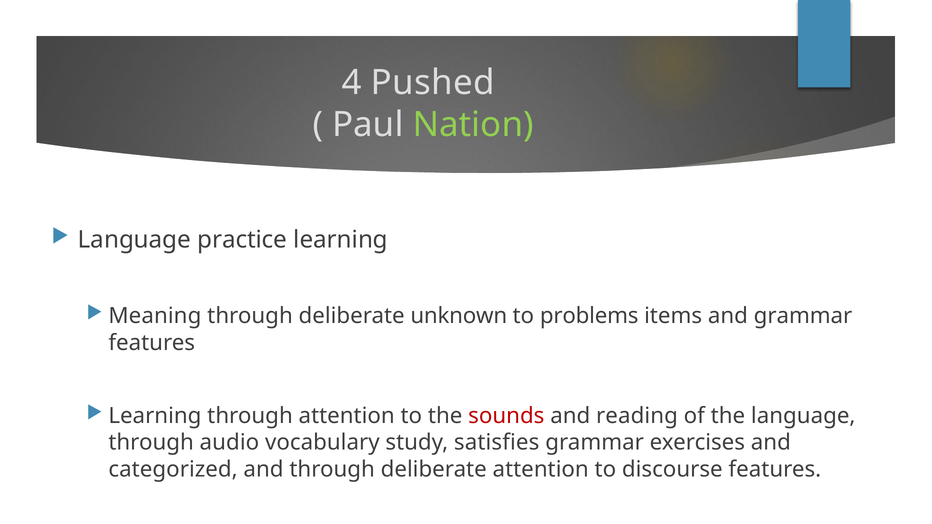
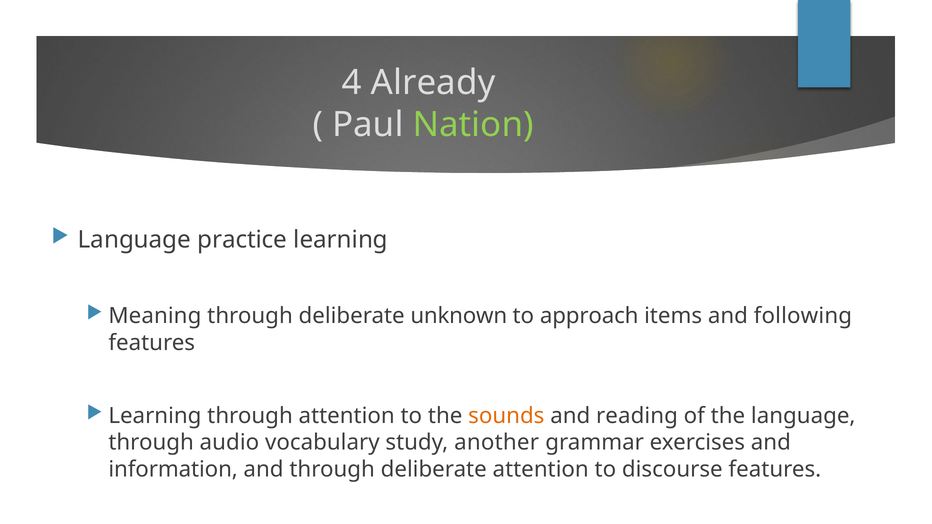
Pushed: Pushed -> Already (433, 83)
problems: problems -> approach (589, 316)
and grammar: grammar -> following (803, 316)
sounds colour: red -> orange (506, 416)
satisfies: satisfies -> another (497, 443)
categorized: categorized -> information (173, 469)
